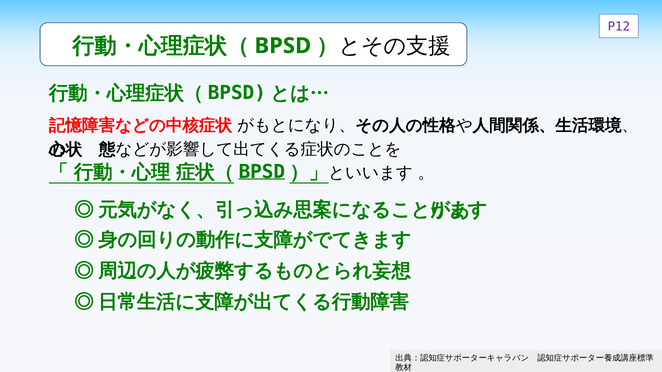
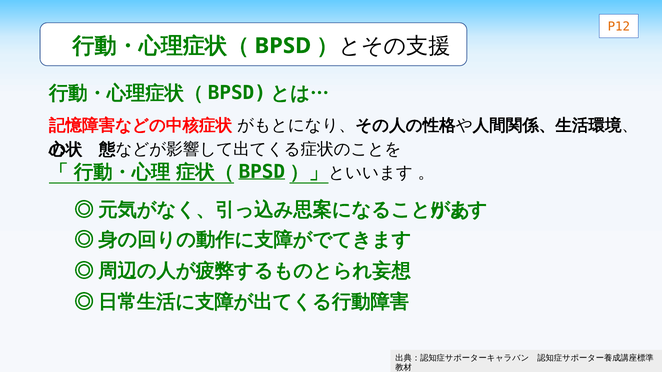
P12 colour: purple -> orange (619, 27)
